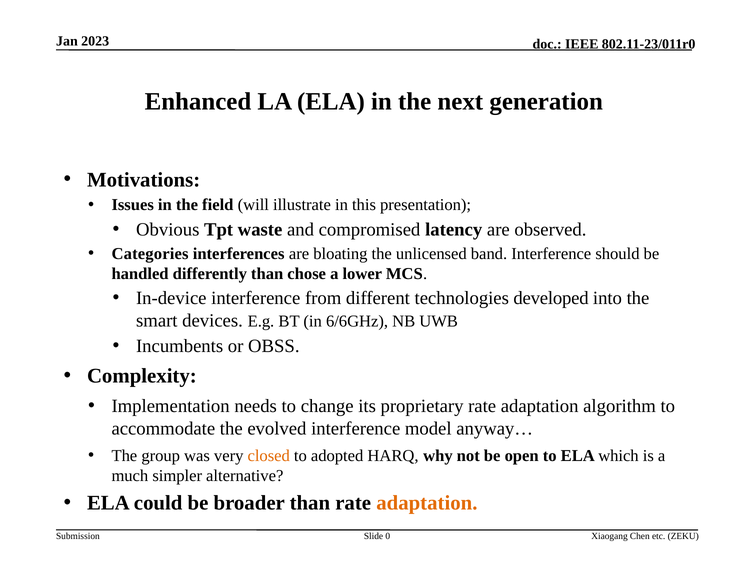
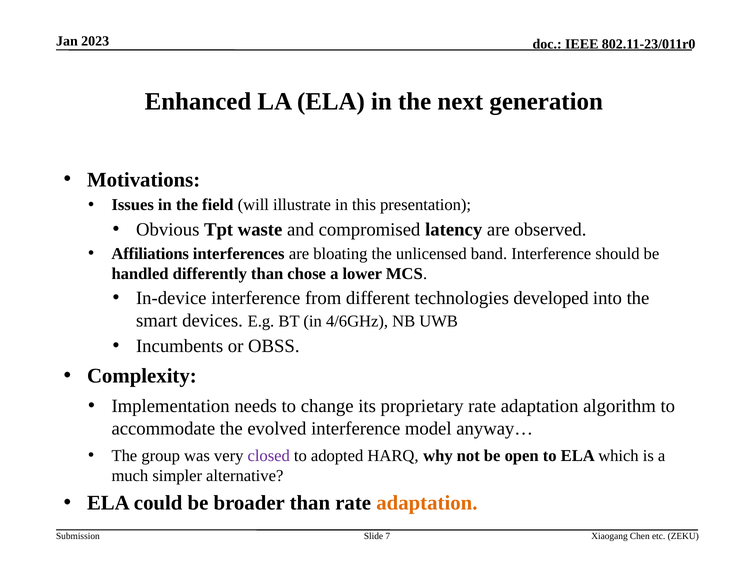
Categories: Categories -> Affiliations (150, 254)
6/6GHz: 6/6GHz -> 4/6GHz (357, 321)
closed colour: orange -> purple (269, 456)
0: 0 -> 7 (388, 536)
